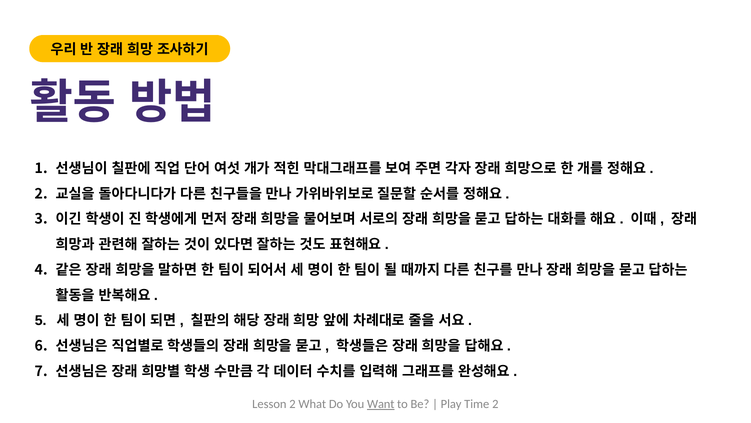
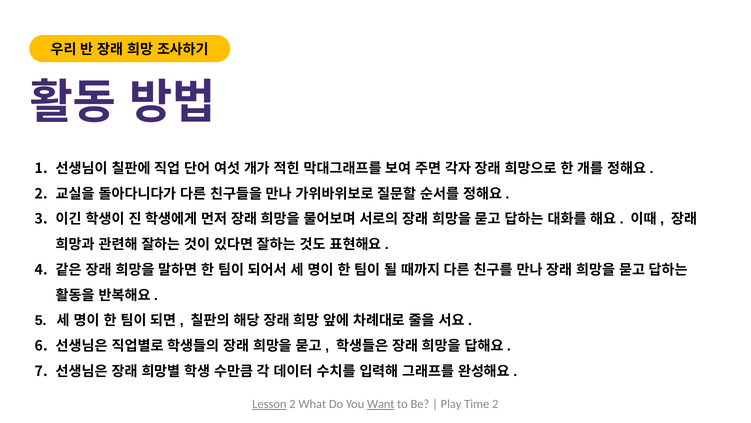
Lesson underline: none -> present (269, 404)
